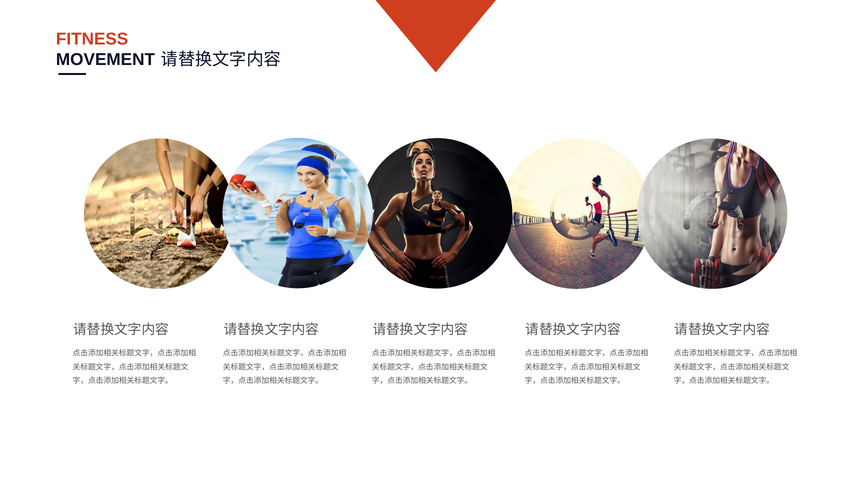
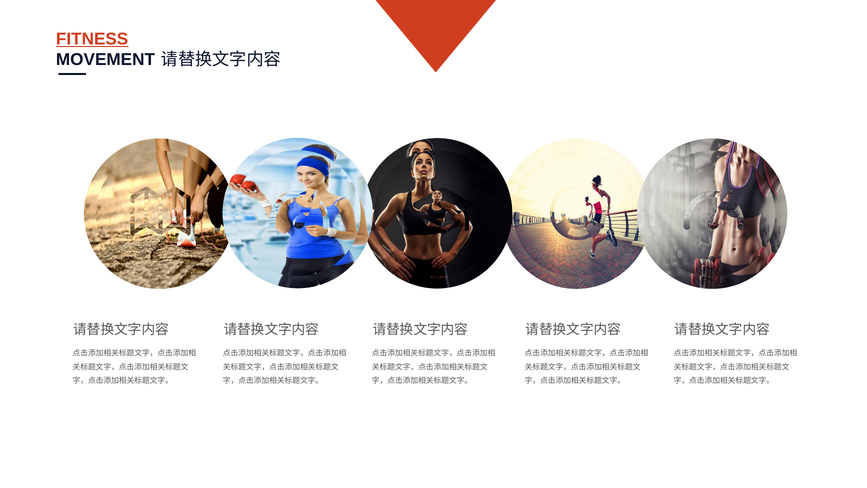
FITNESS underline: none -> present (92, 39)
